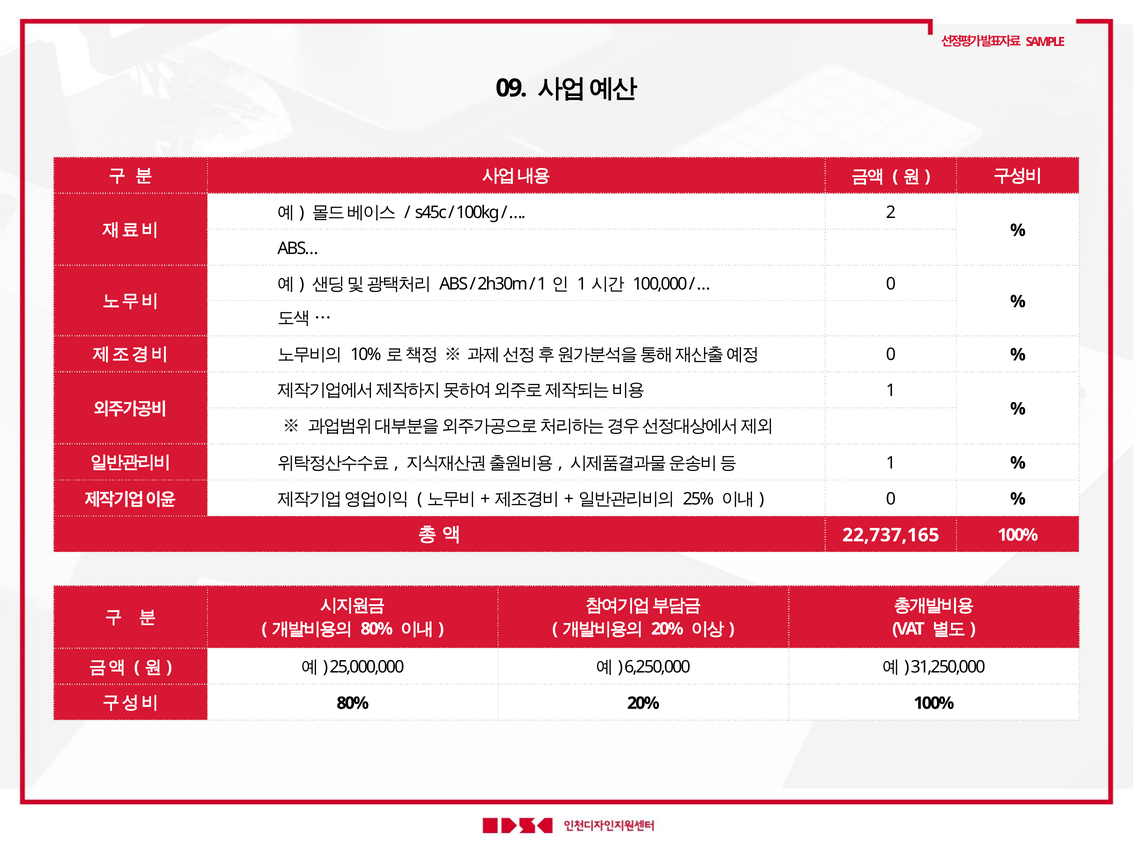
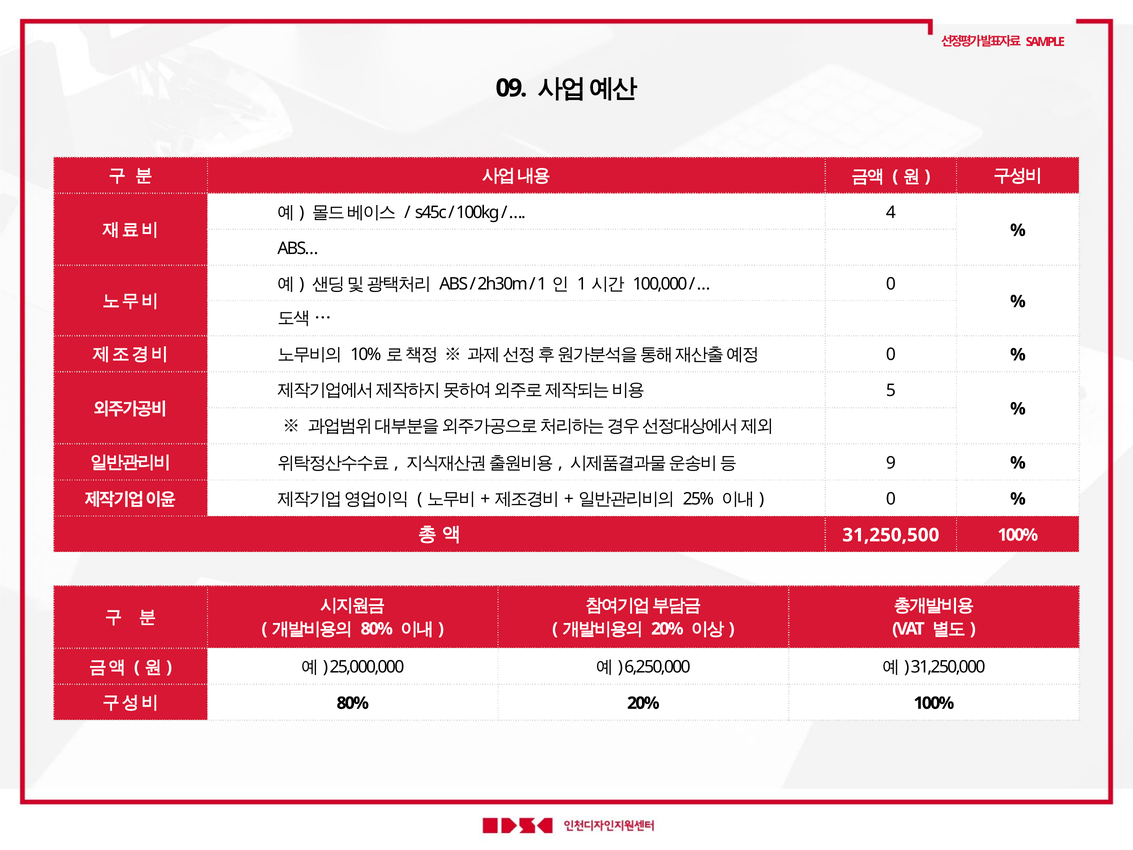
2: 2 -> 4 (891, 212)
1: 1 -> 5 (891, 391)
1: 1 -> 9 (891, 463)
22,737,165: 22,737,165 -> 31,250,500 (891, 535)
